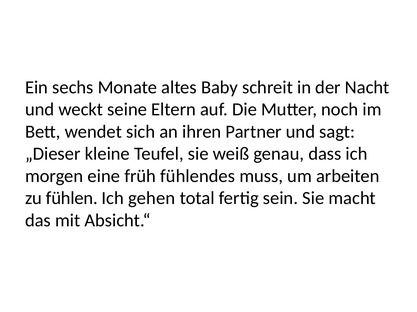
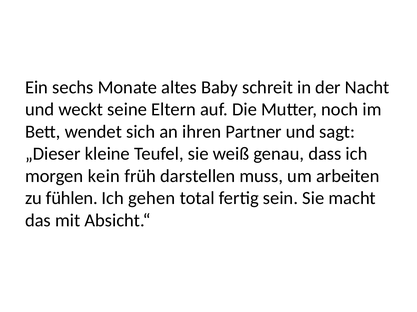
eine: eine -> kein (104, 176)
fühlendes: fühlendes -> darstellen (198, 176)
